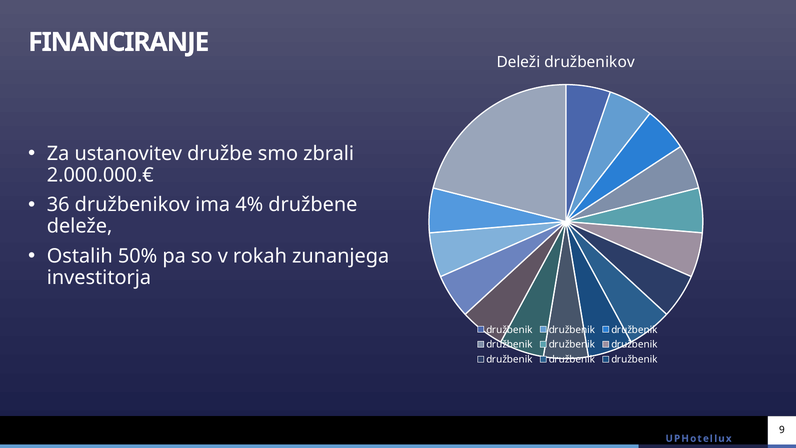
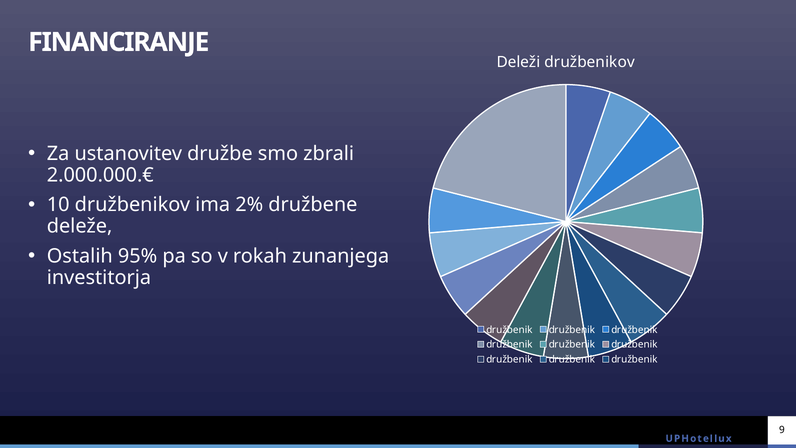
36: 36 -> 10 (58, 205)
4%: 4% -> 2% (249, 205)
50%: 50% -> 95% (138, 256)
